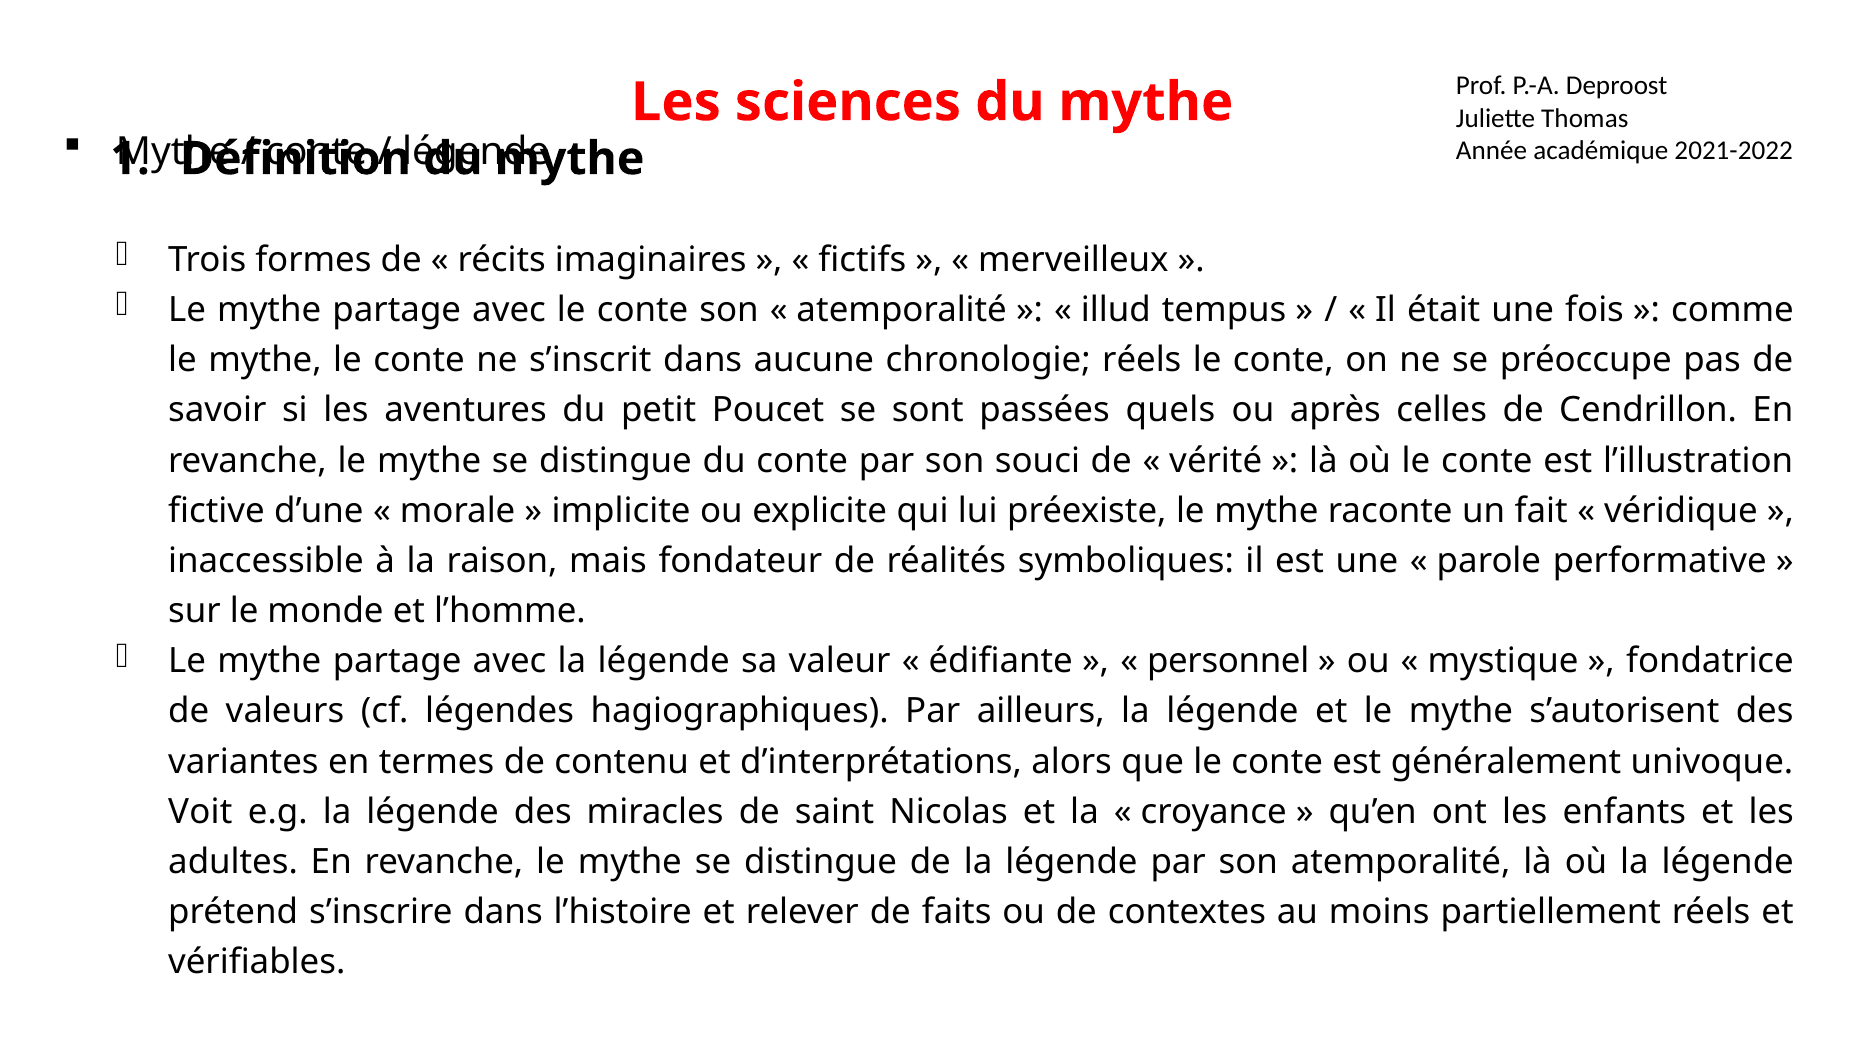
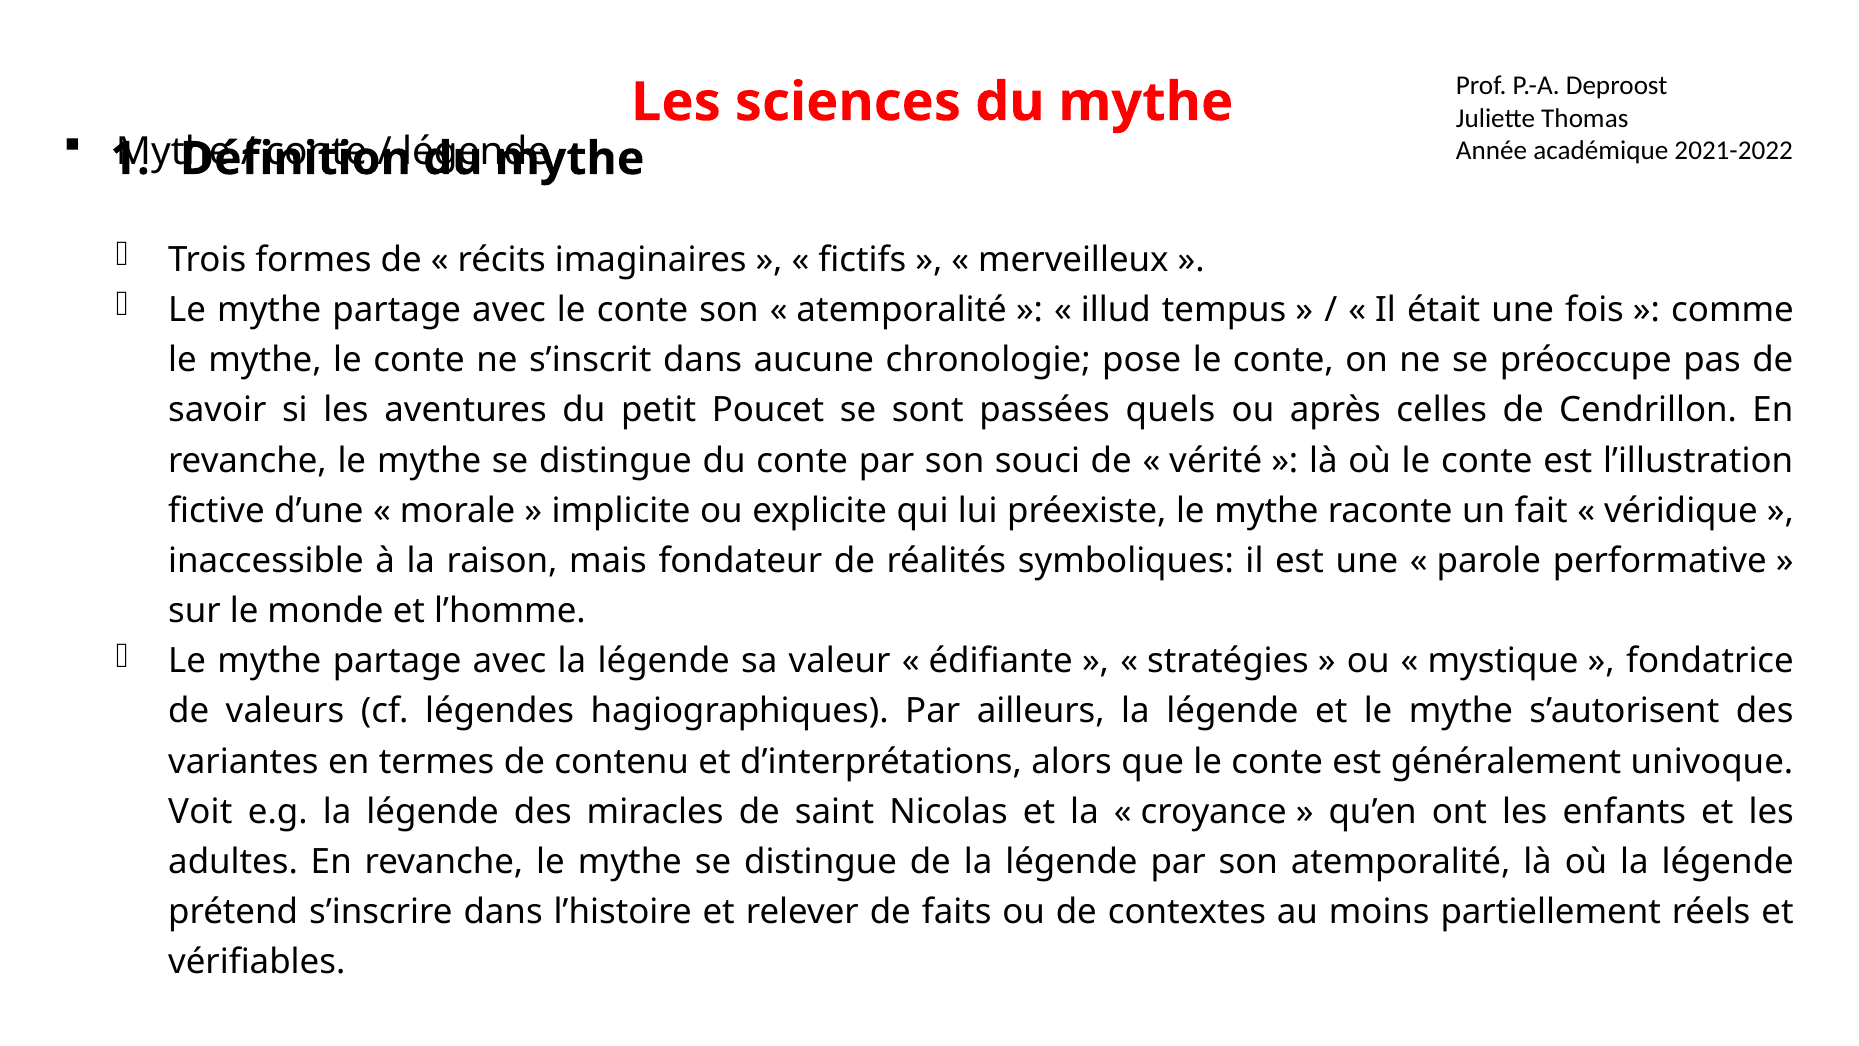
chronologie réels: réels -> pose (1142, 360)
personnel: personnel -> stratégies (1228, 661)
